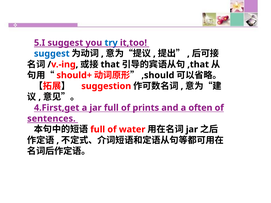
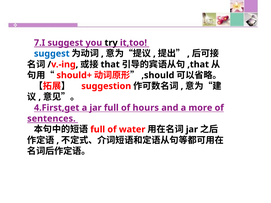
5.I: 5.I -> 7.I (40, 43)
try colour: blue -> black (111, 43)
prints: prints -> hours (146, 108)
often: often -> more (200, 108)
